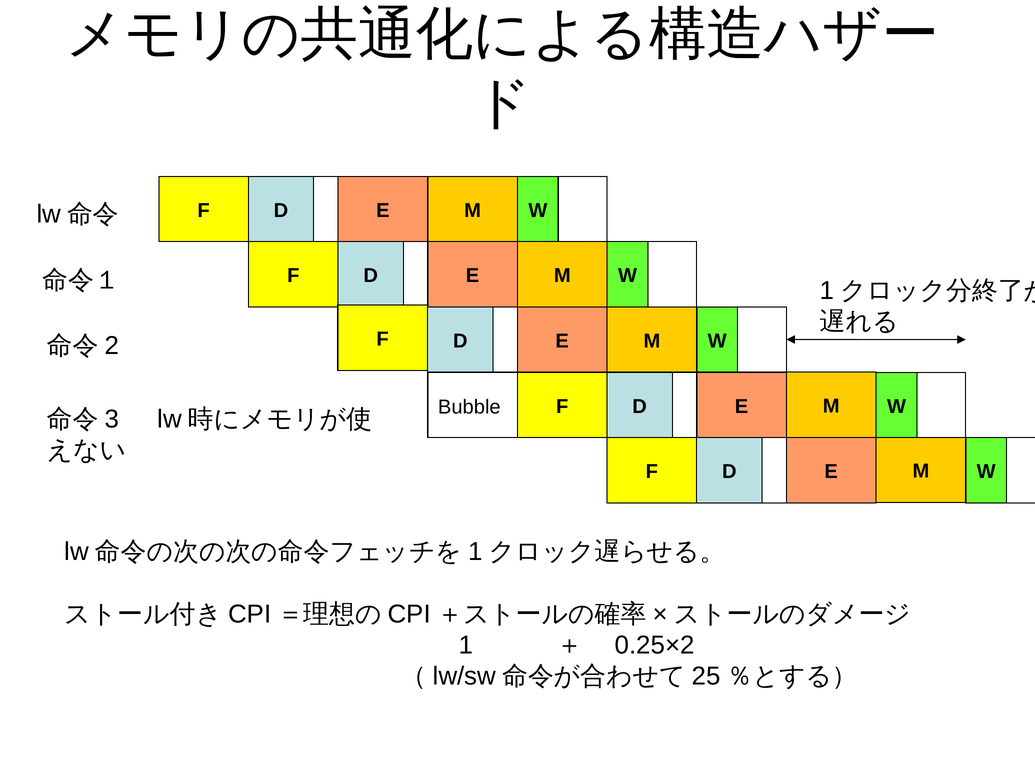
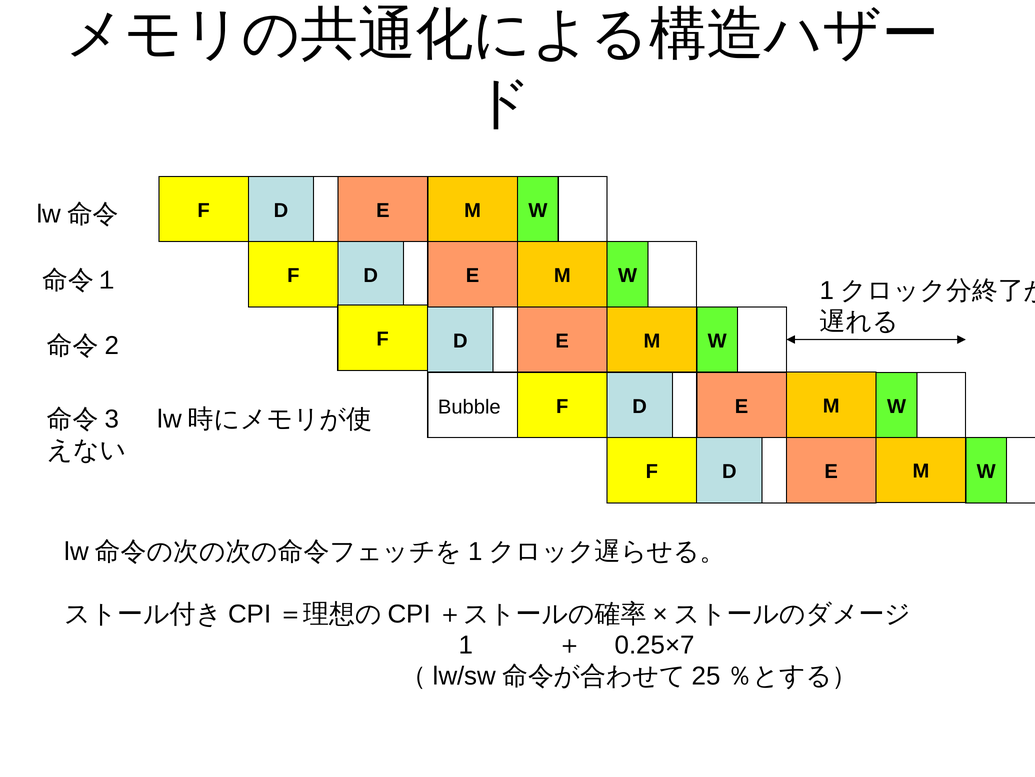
0.25×2: 0.25×2 -> 0.25×7 (655, 645)
